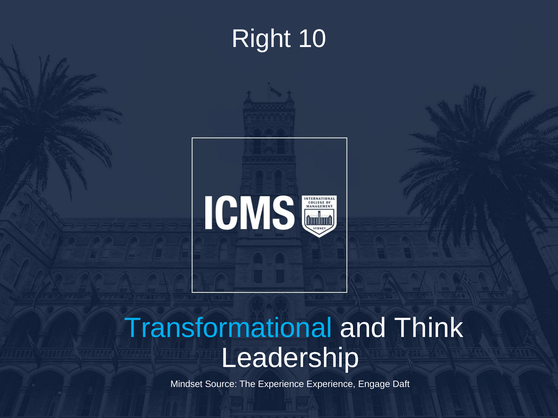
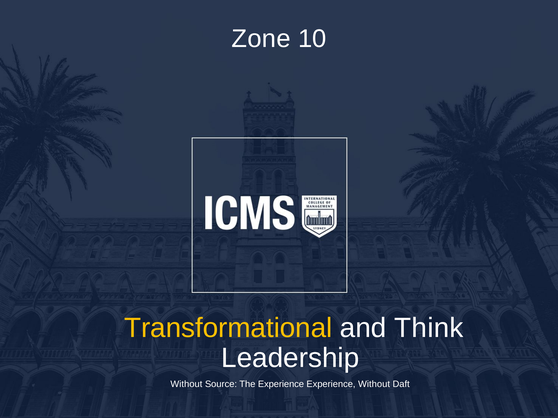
Right: Right -> Zone (261, 39)
Transformational colour: light blue -> yellow (228, 328)
Mindset: Mindset -> Without (186, 385)
Experience Engage: Engage -> Without (374, 385)
